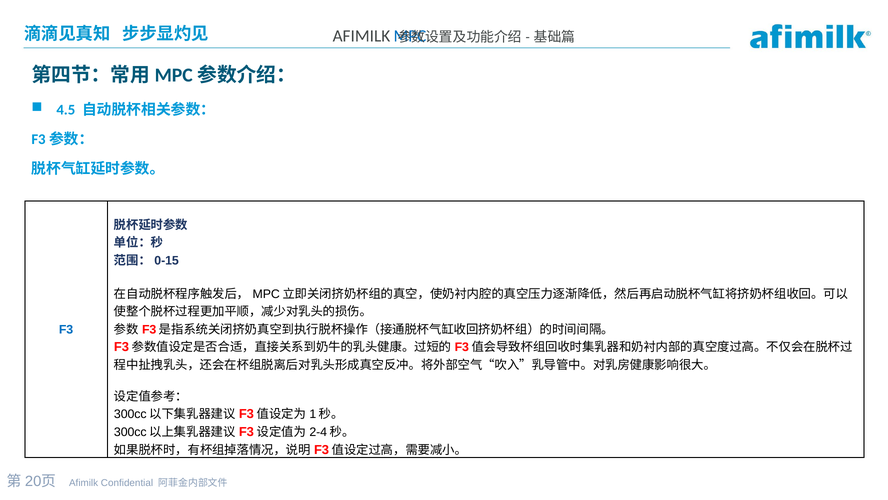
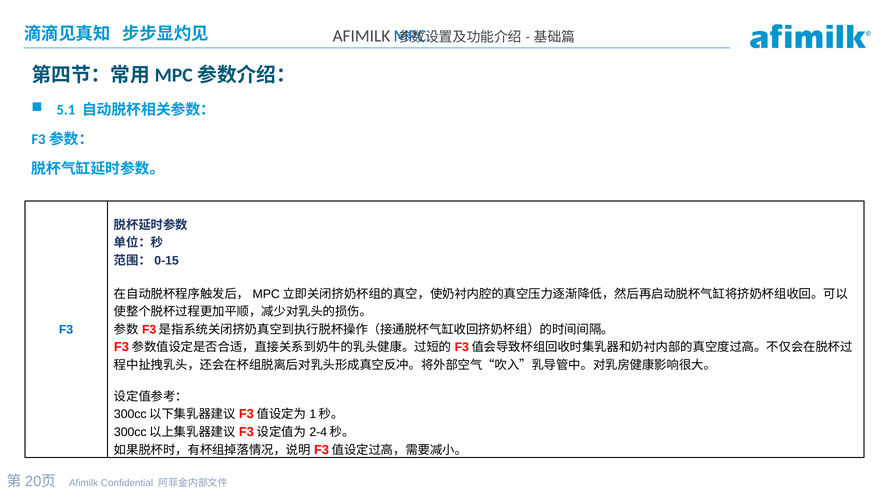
4.5: 4.5 -> 5.1 (66, 110)
